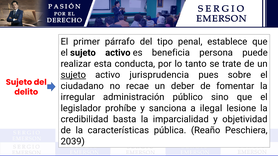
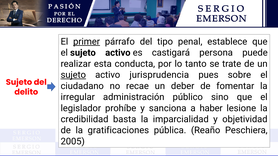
primer underline: none -> present (87, 42)
beneficia: beneficia -> castigará (171, 53)
ilegal: ilegal -> haber (211, 108)
características: características -> gratificaciones (118, 131)
2039: 2039 -> 2005 (73, 142)
